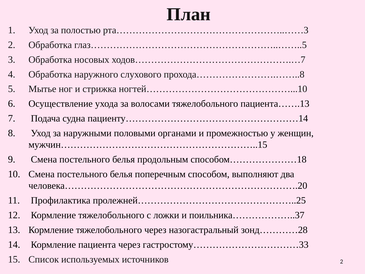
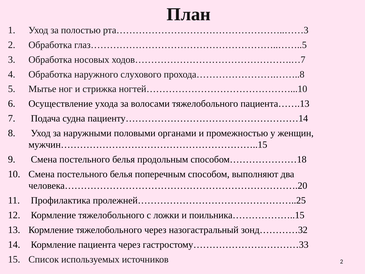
поильника………………..37: поильника………………..37 -> поильника………………..15 (247, 215)
зонд…………28: зонд…………28 -> зонд…………32 (274, 230)
